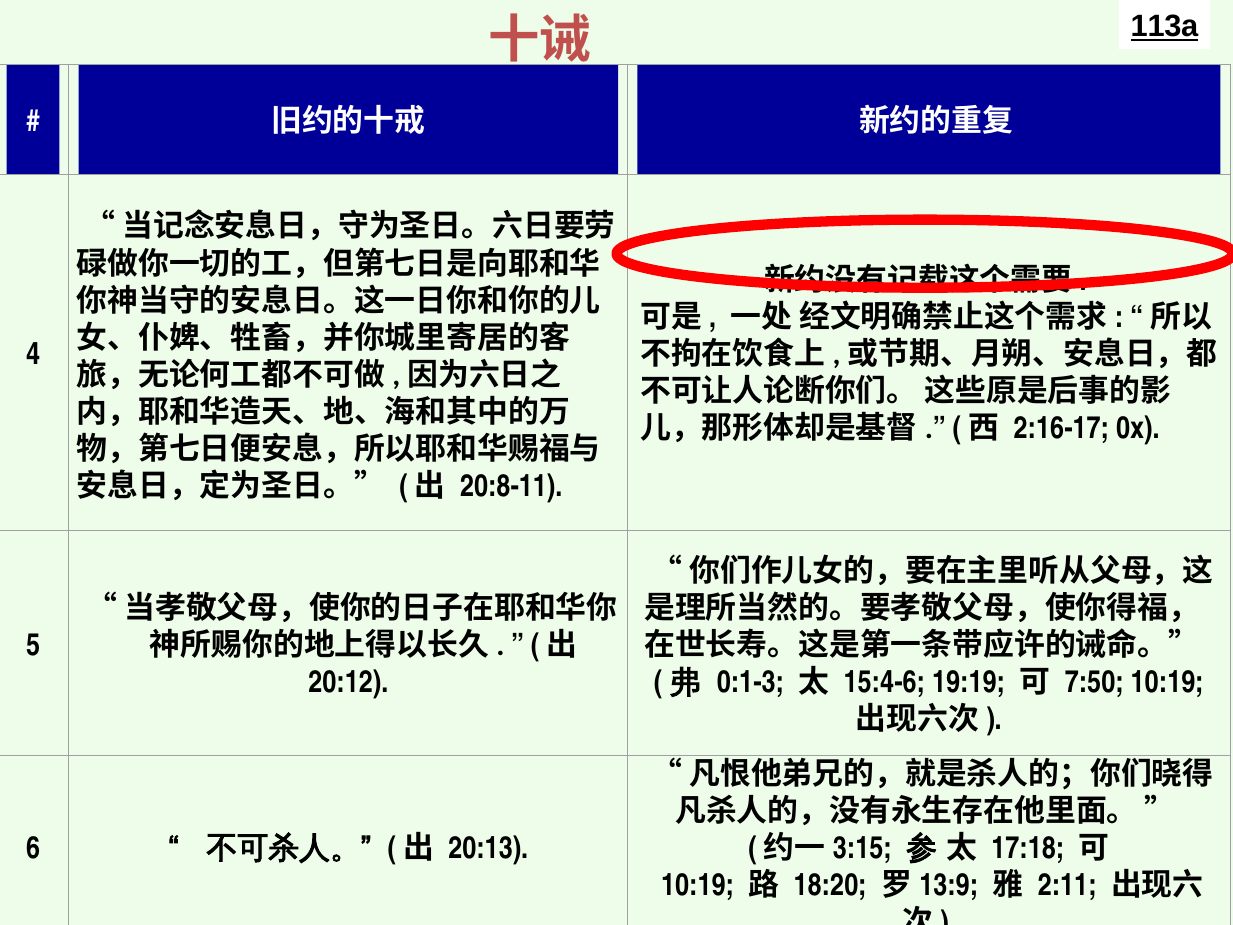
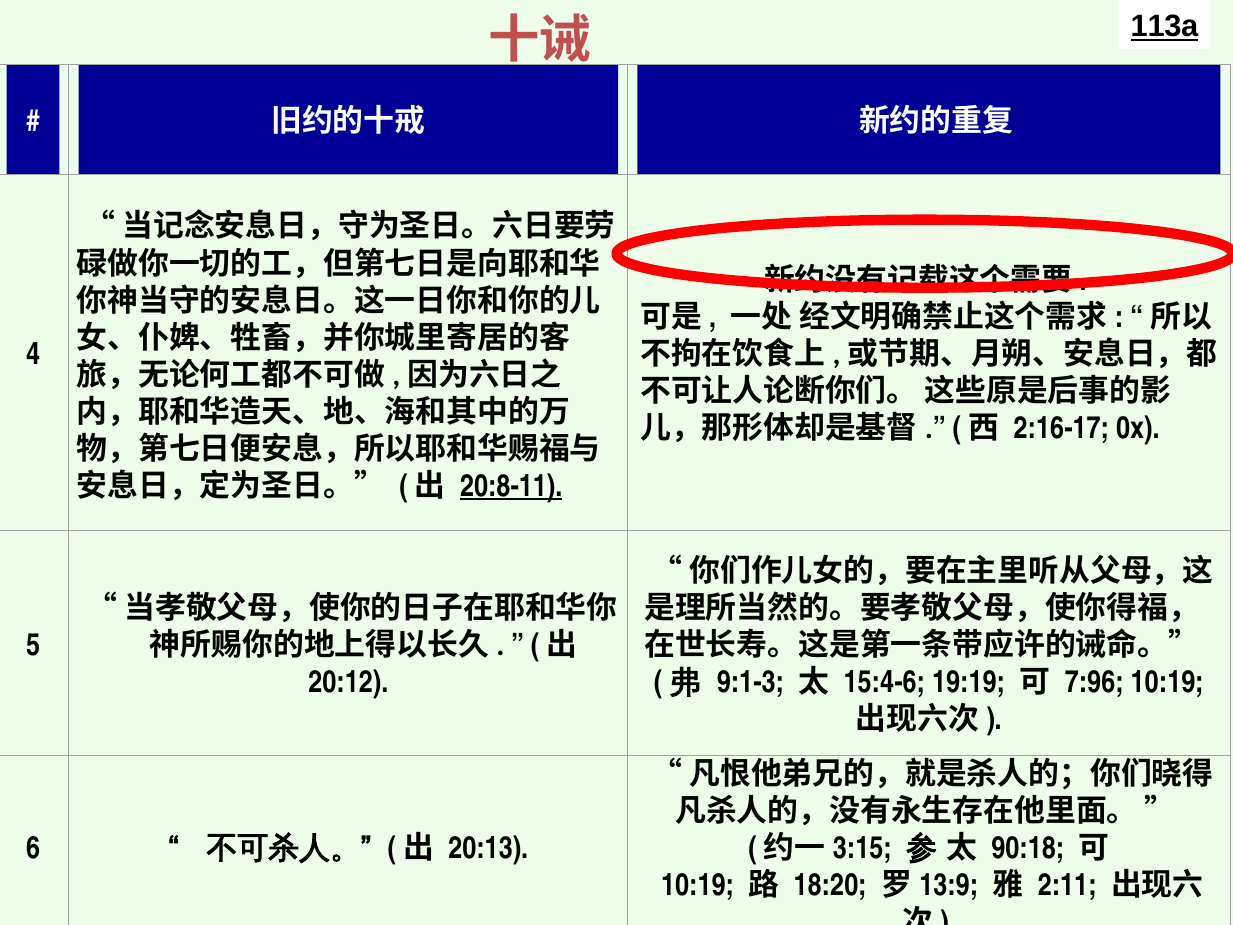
20:8-11 underline: none -> present (511, 486)
0:1-3: 0:1-3 -> 9:1-3 (750, 682)
7:50: 7:50 -> 7:96 (1094, 682)
17:18: 17:18 -> 90:18 (1028, 848)
